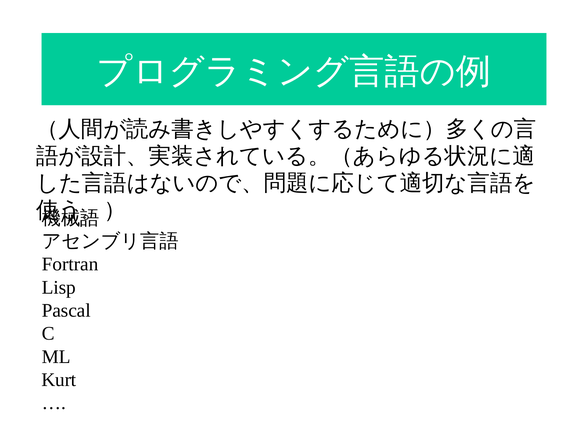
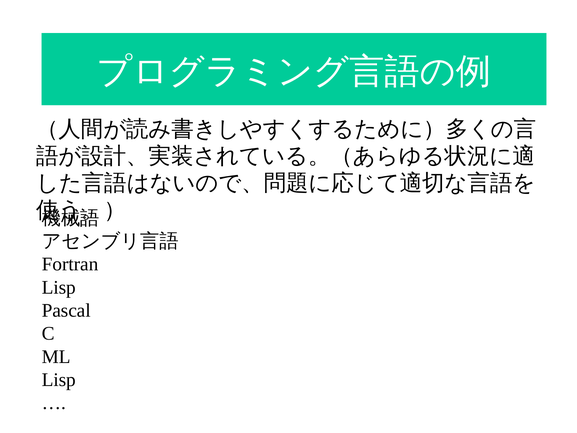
Kurt: Kurt -> Lisp (59, 380)
